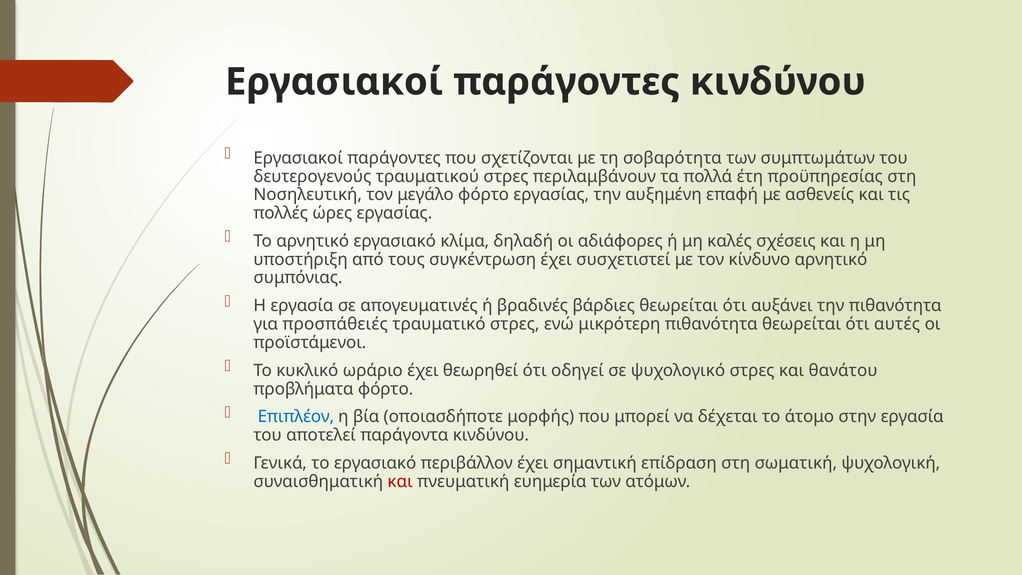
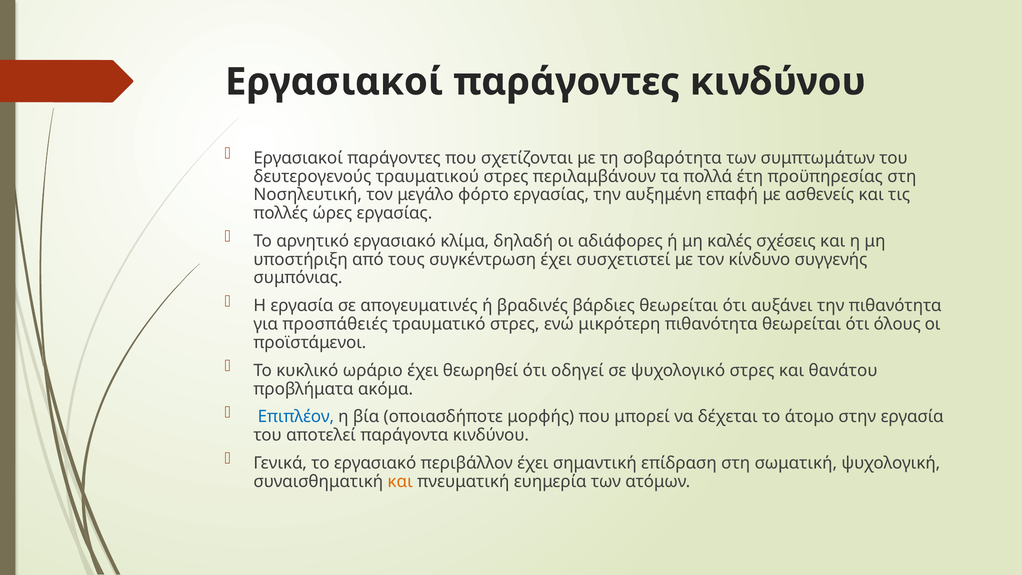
κίνδυνο αρνητικό: αρνητικό -> συγγενής (831, 259)
αυτές: αυτές -> όλους (897, 324)
προβλήματα φόρτο: φόρτο -> ακόμα (386, 389)
και colour: red -> orange (400, 481)
